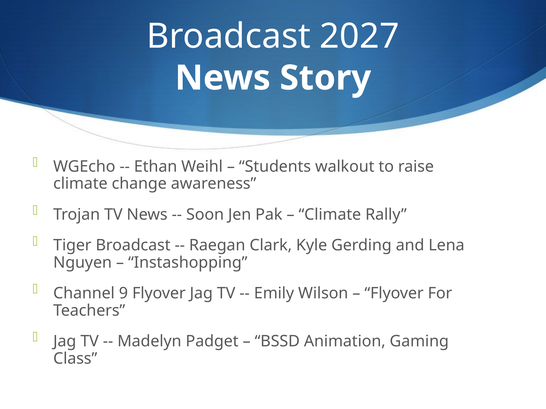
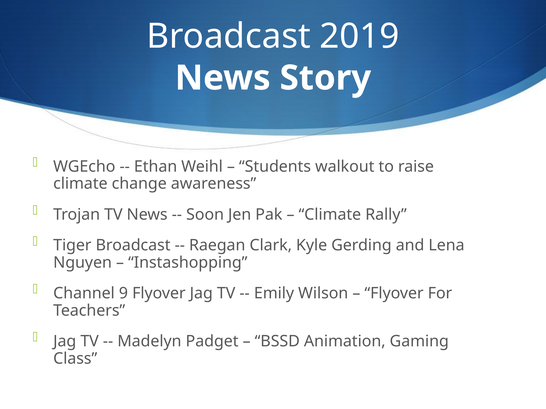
2027: 2027 -> 2019 (360, 36)
